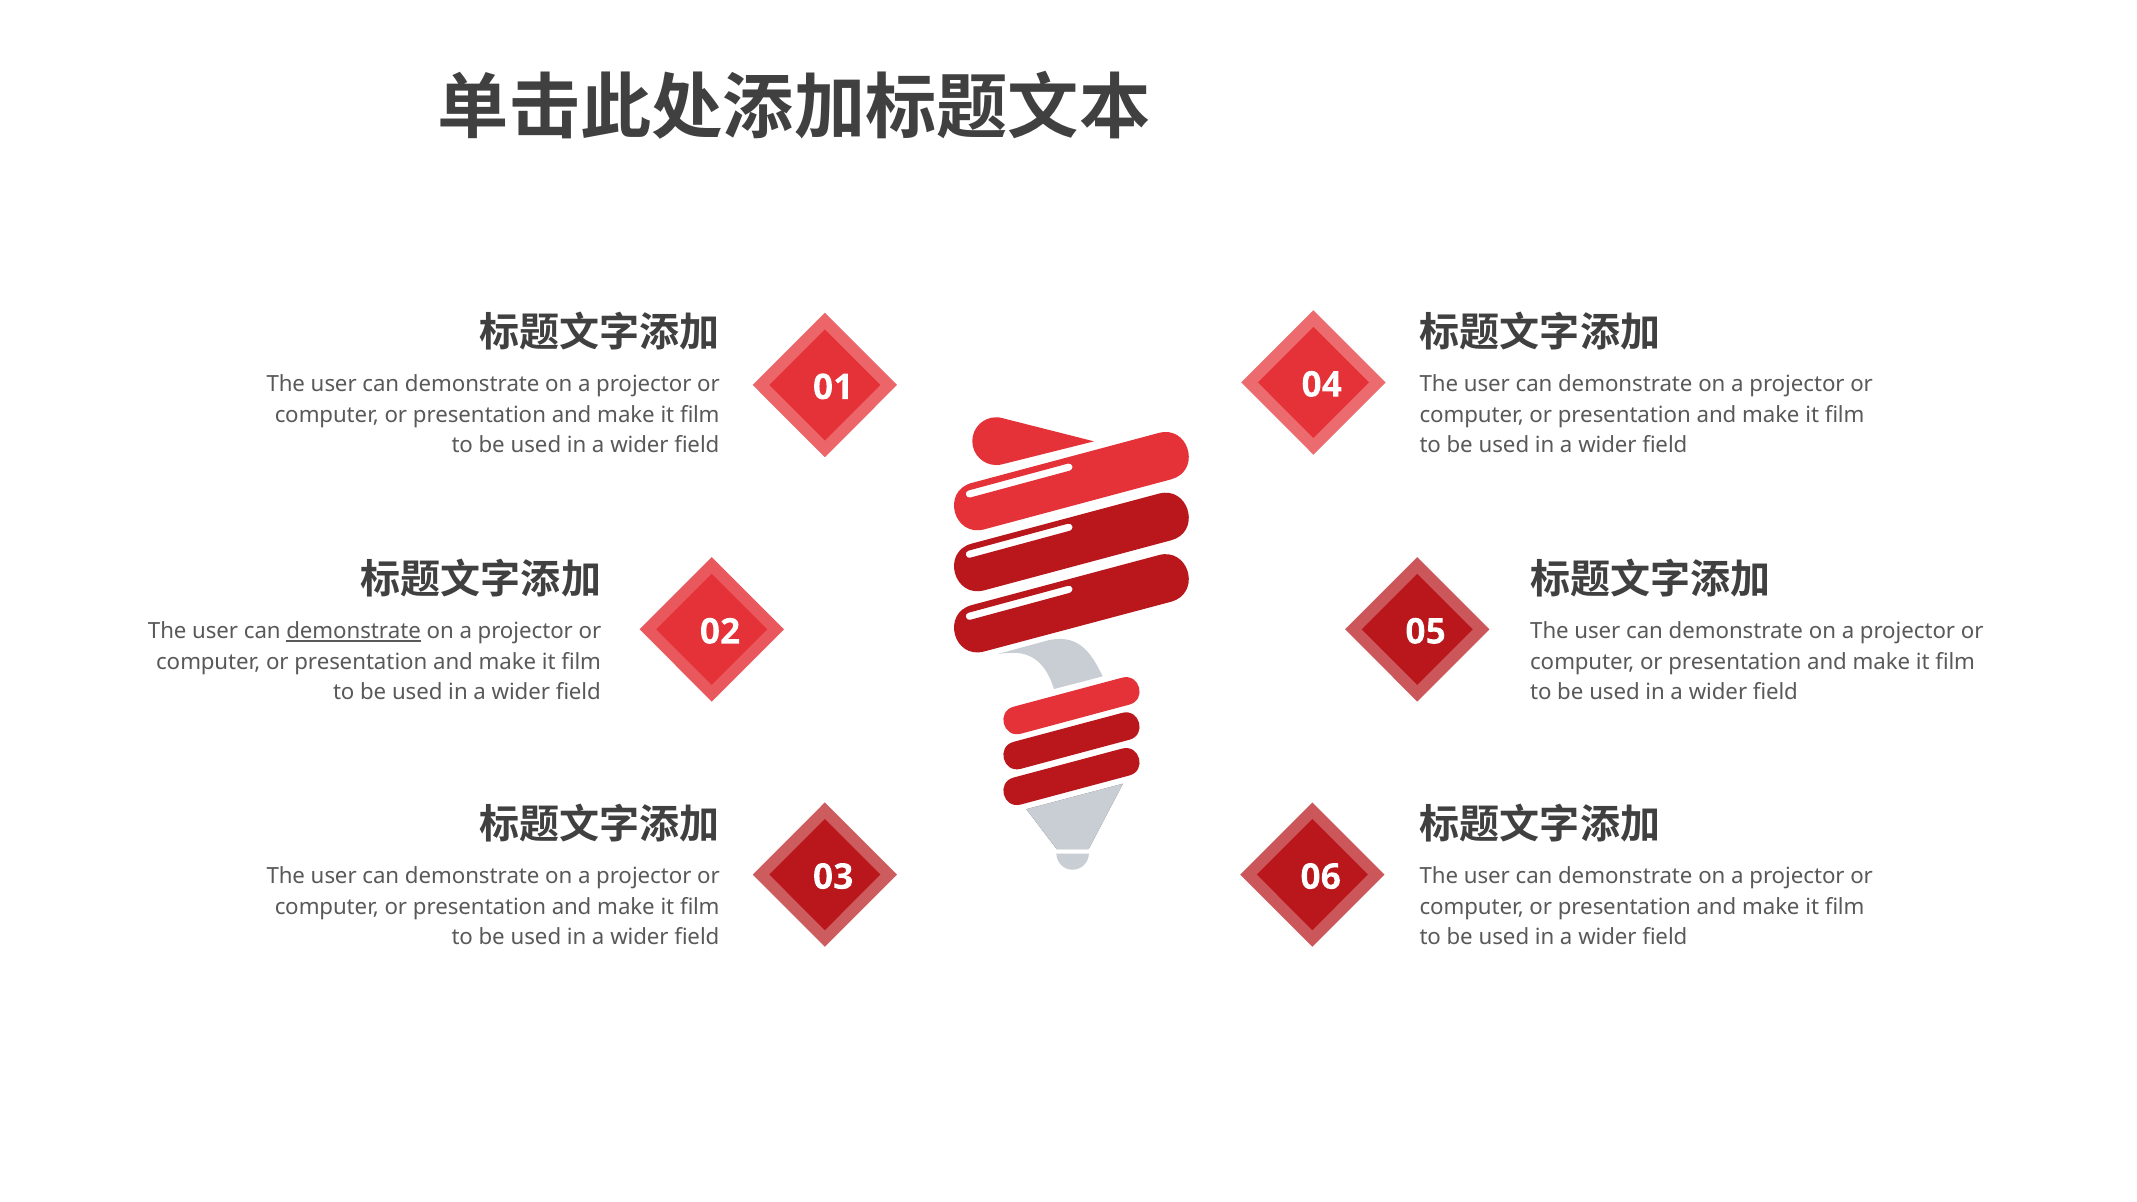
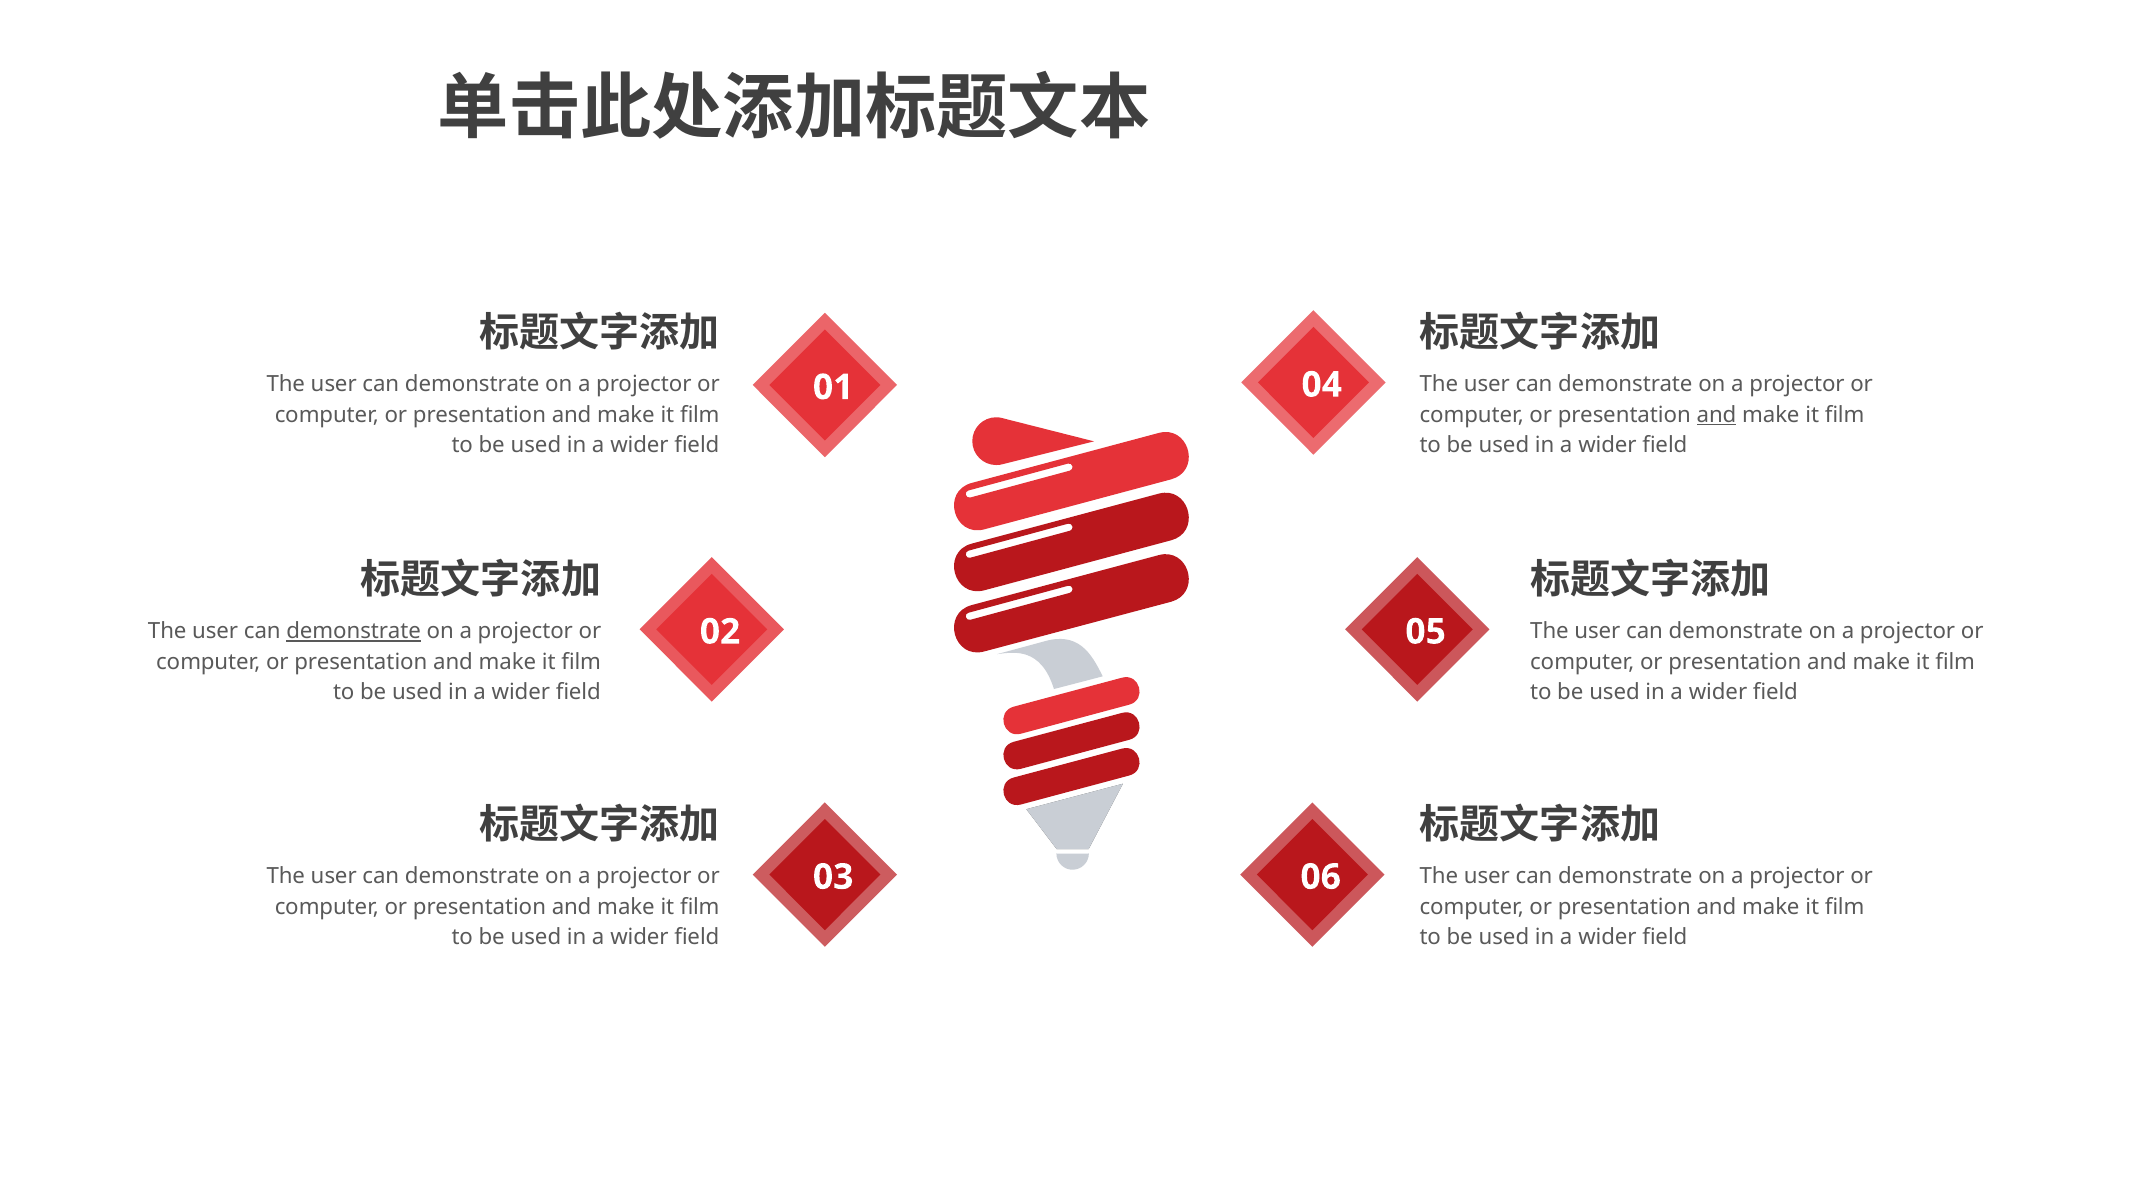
and underline: none -> present (1717, 415)
